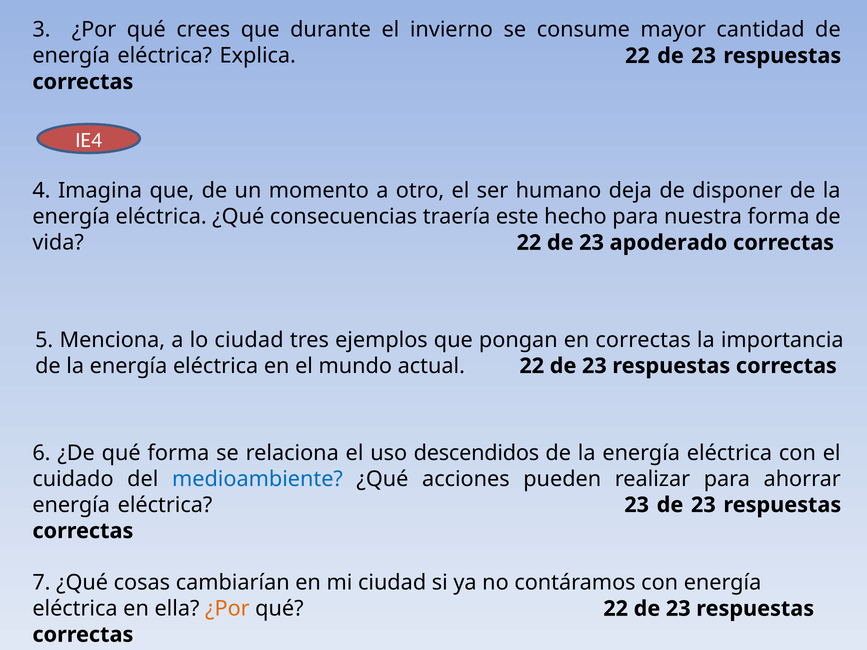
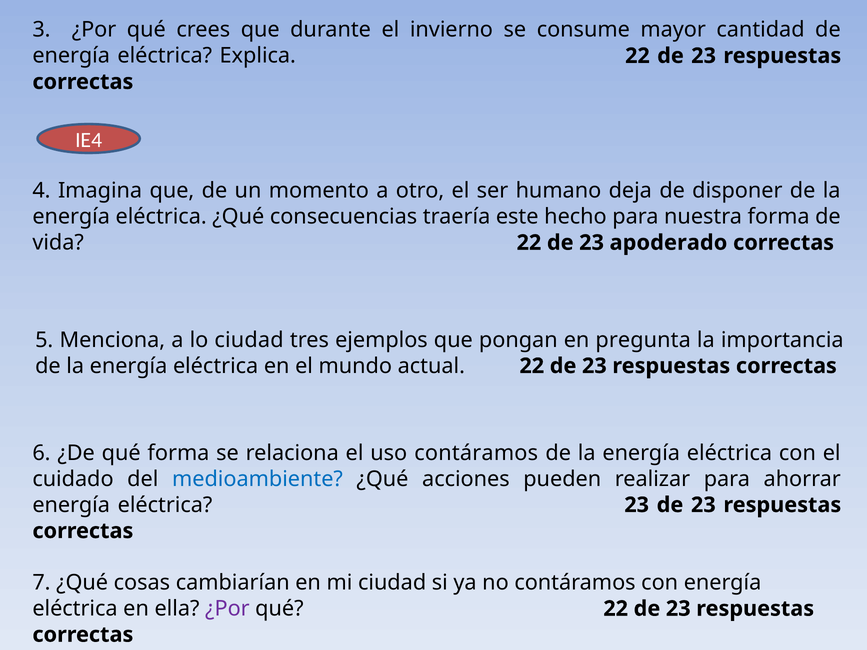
en correctas: correctas -> pregunta (643, 340)
uso descendidos: descendidos -> contáramos (476, 453)
¿Por colour: orange -> purple (227, 609)
